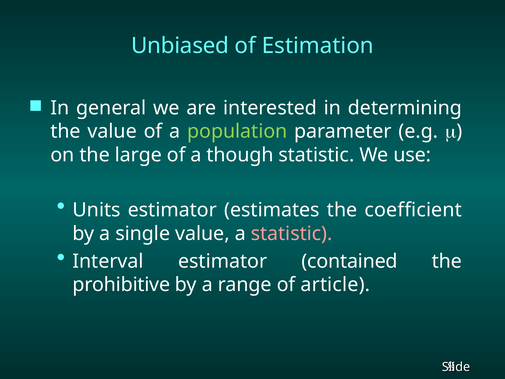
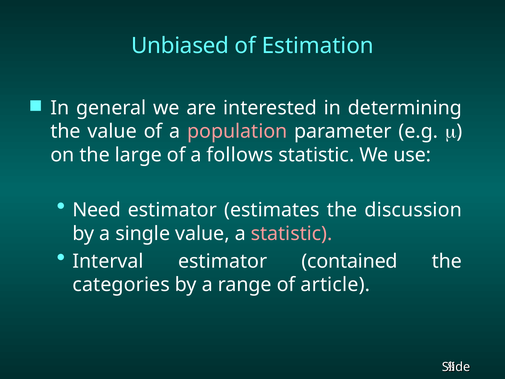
population colour: light green -> pink (237, 131)
though: though -> follows (240, 155)
Units: Units -> Need (97, 210)
coefficient: coefficient -> discussion (413, 210)
prohibitive: prohibitive -> categories (121, 285)
